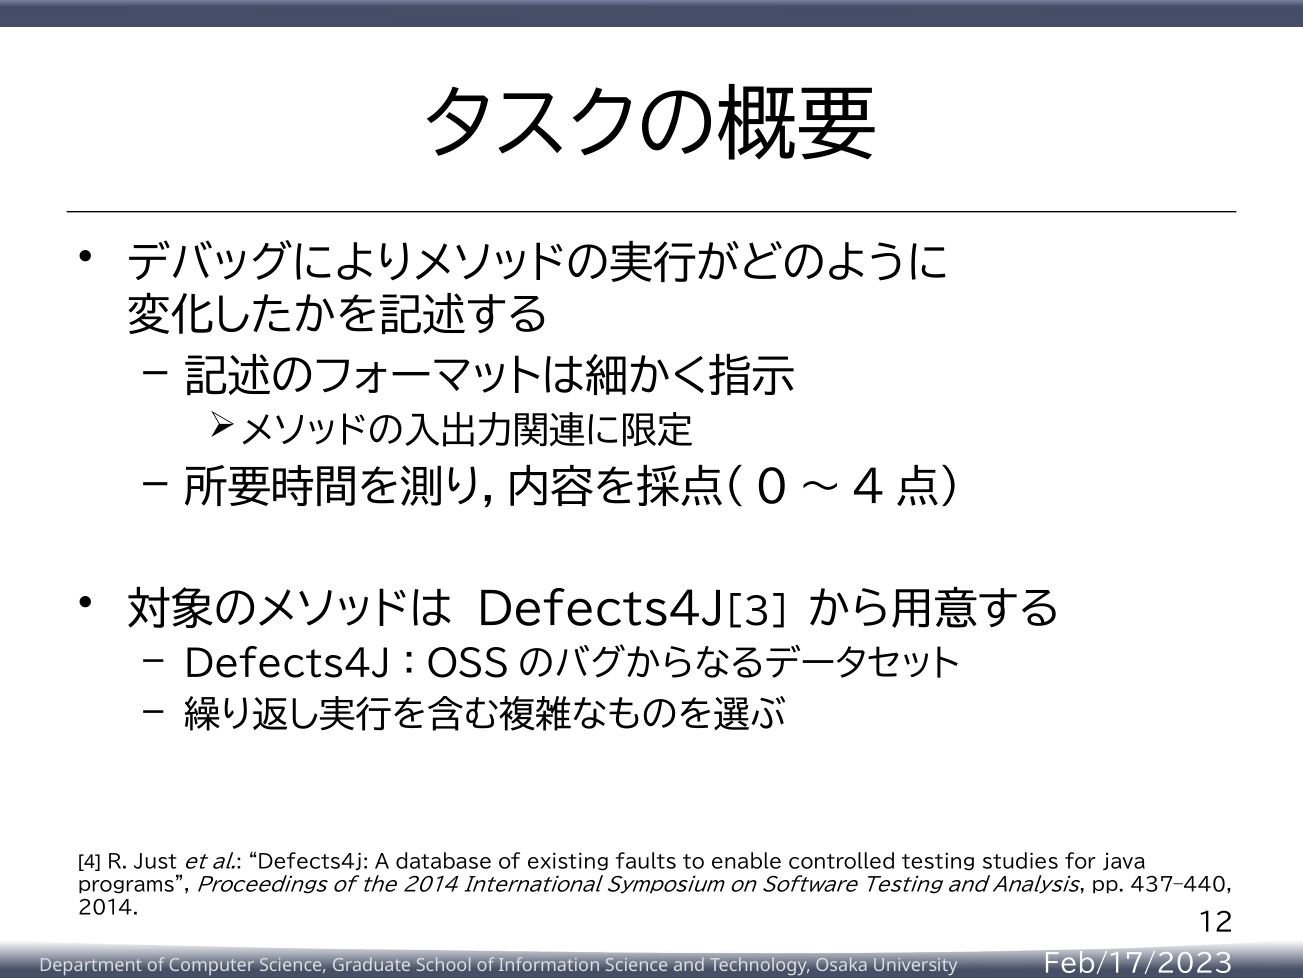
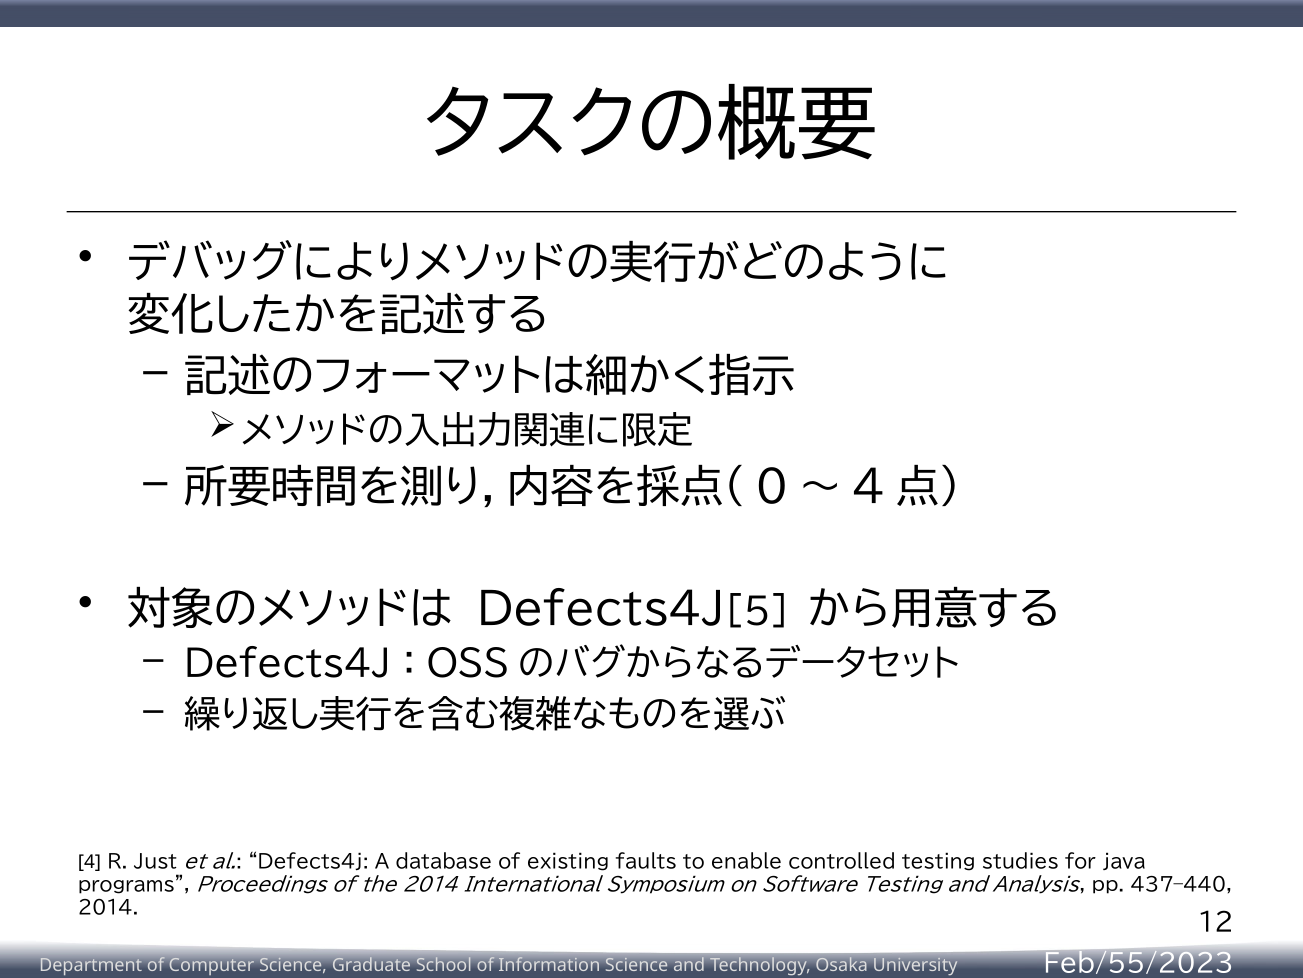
3: 3 -> 5 (757, 612)
Feb/17/2023: Feb/17/2023 -> Feb/55/2023 (1139, 963)
